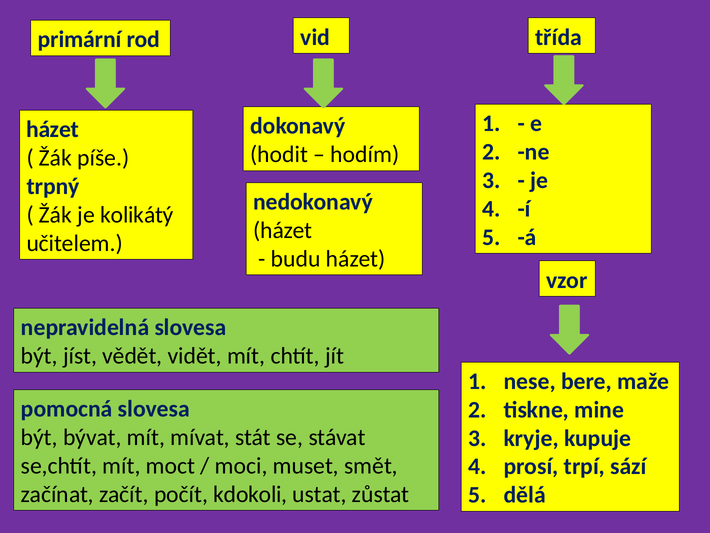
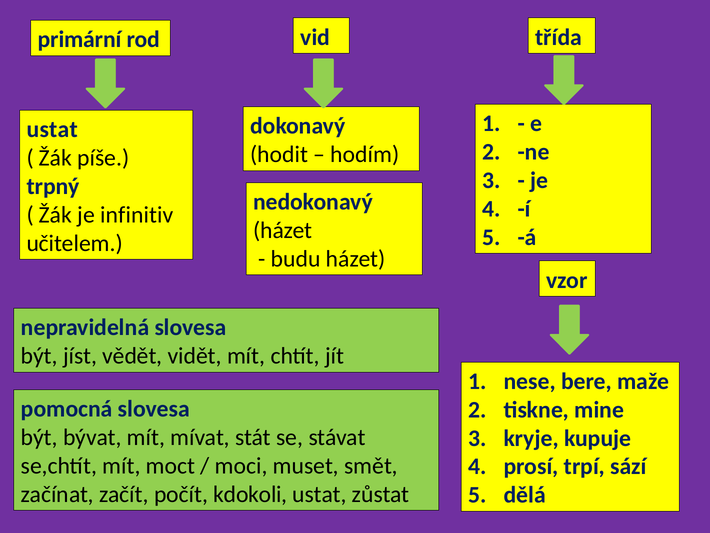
házet: házet -> ustat (52, 129)
kolikátý: kolikátý -> infinitiv (137, 215)
